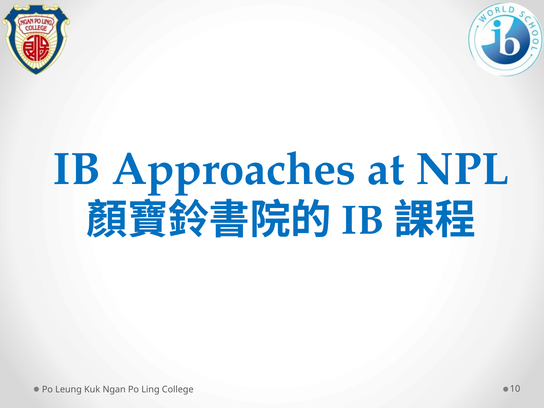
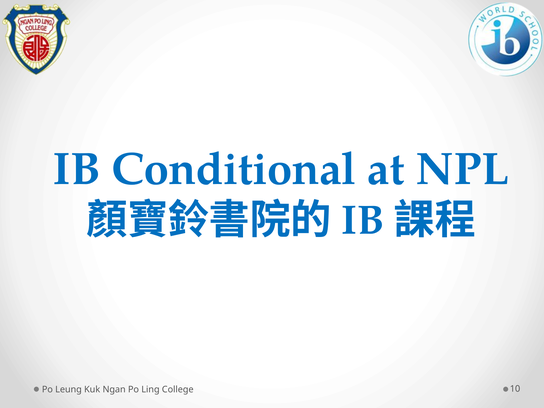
Approaches: Approaches -> Conditional (234, 169)
